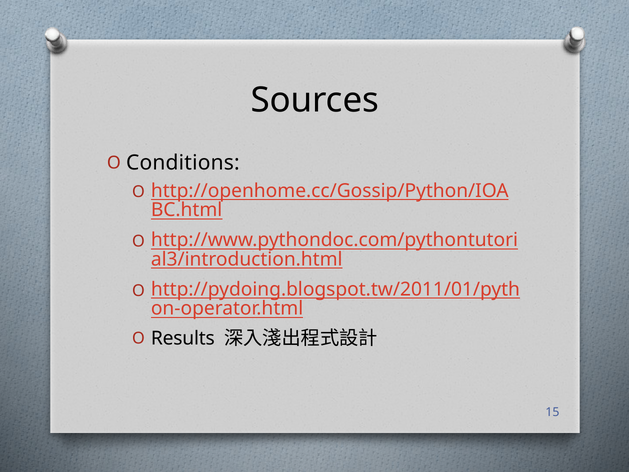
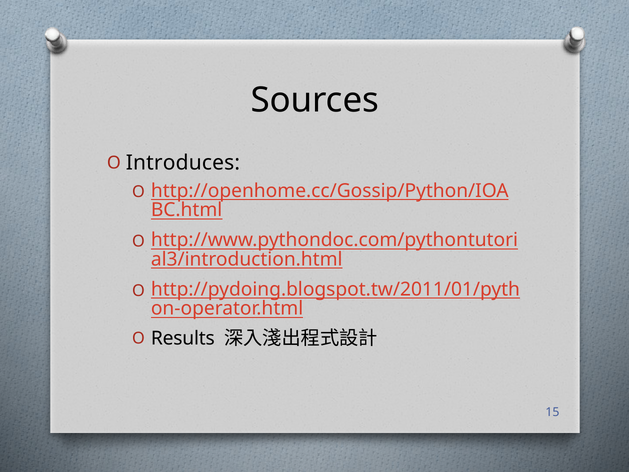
Conditions: Conditions -> Introduces (183, 163)
